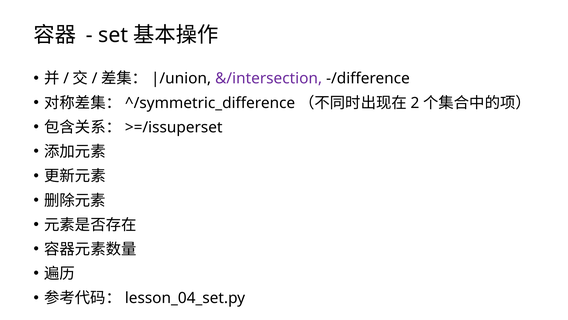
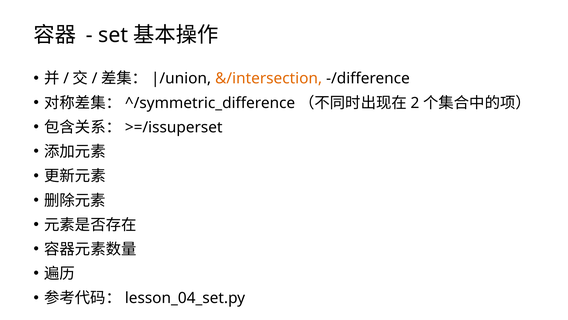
&/intersection colour: purple -> orange (269, 78)
